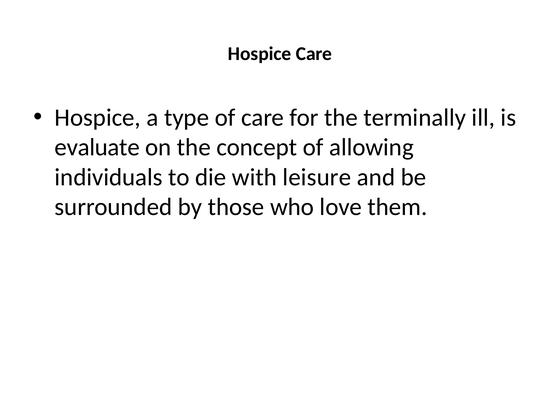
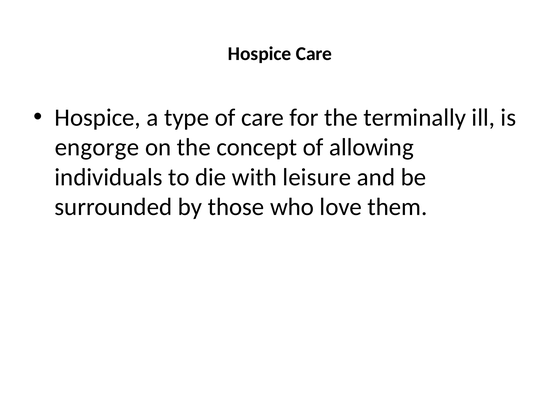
evaluate: evaluate -> engorge (97, 147)
